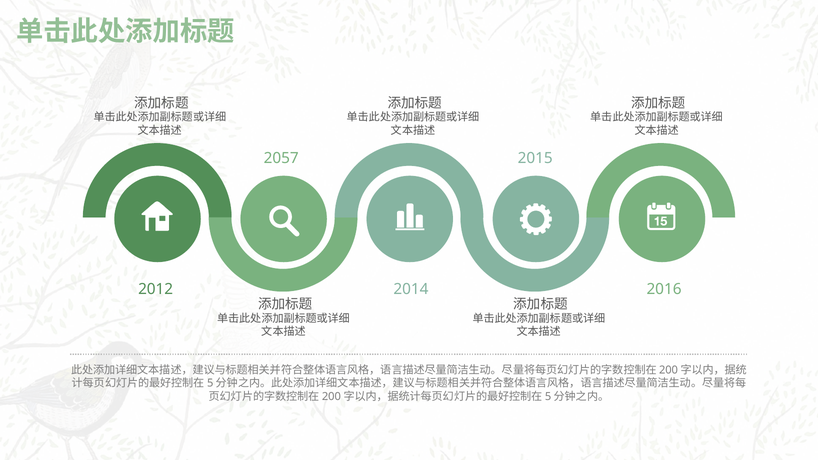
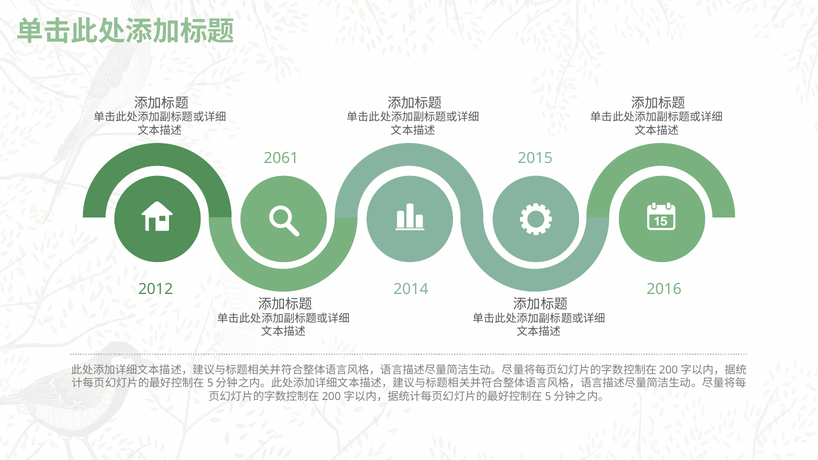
2057: 2057 -> 2061 (281, 158)
